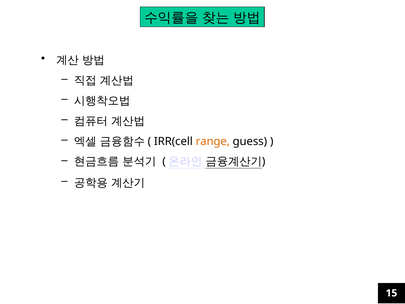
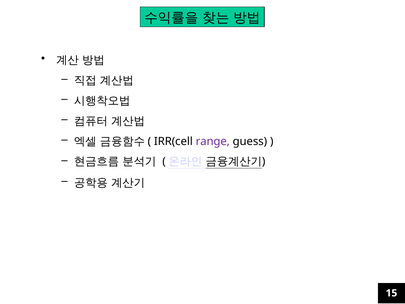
range colour: orange -> purple (213, 141)
